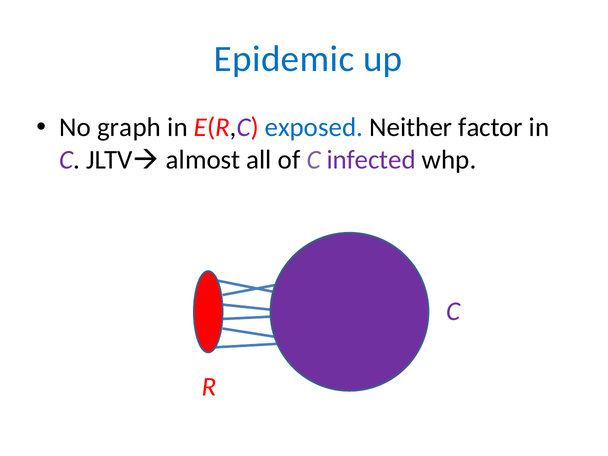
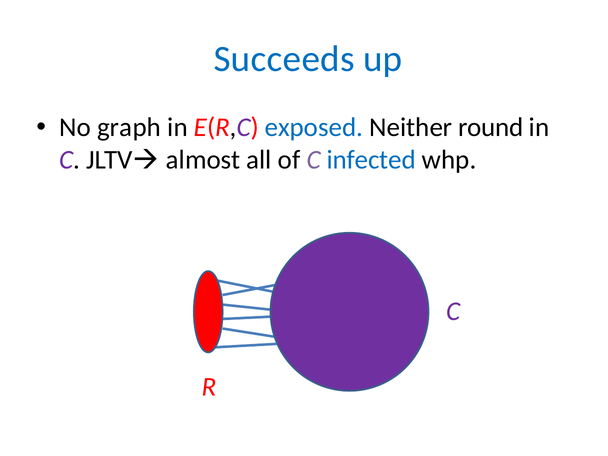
Epidemic: Epidemic -> Succeeds (284, 59)
factor: factor -> round (491, 128)
infected colour: purple -> blue (371, 160)
